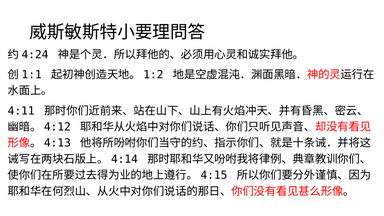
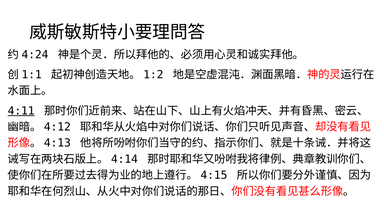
4:11 underline: none -> present (21, 111)
